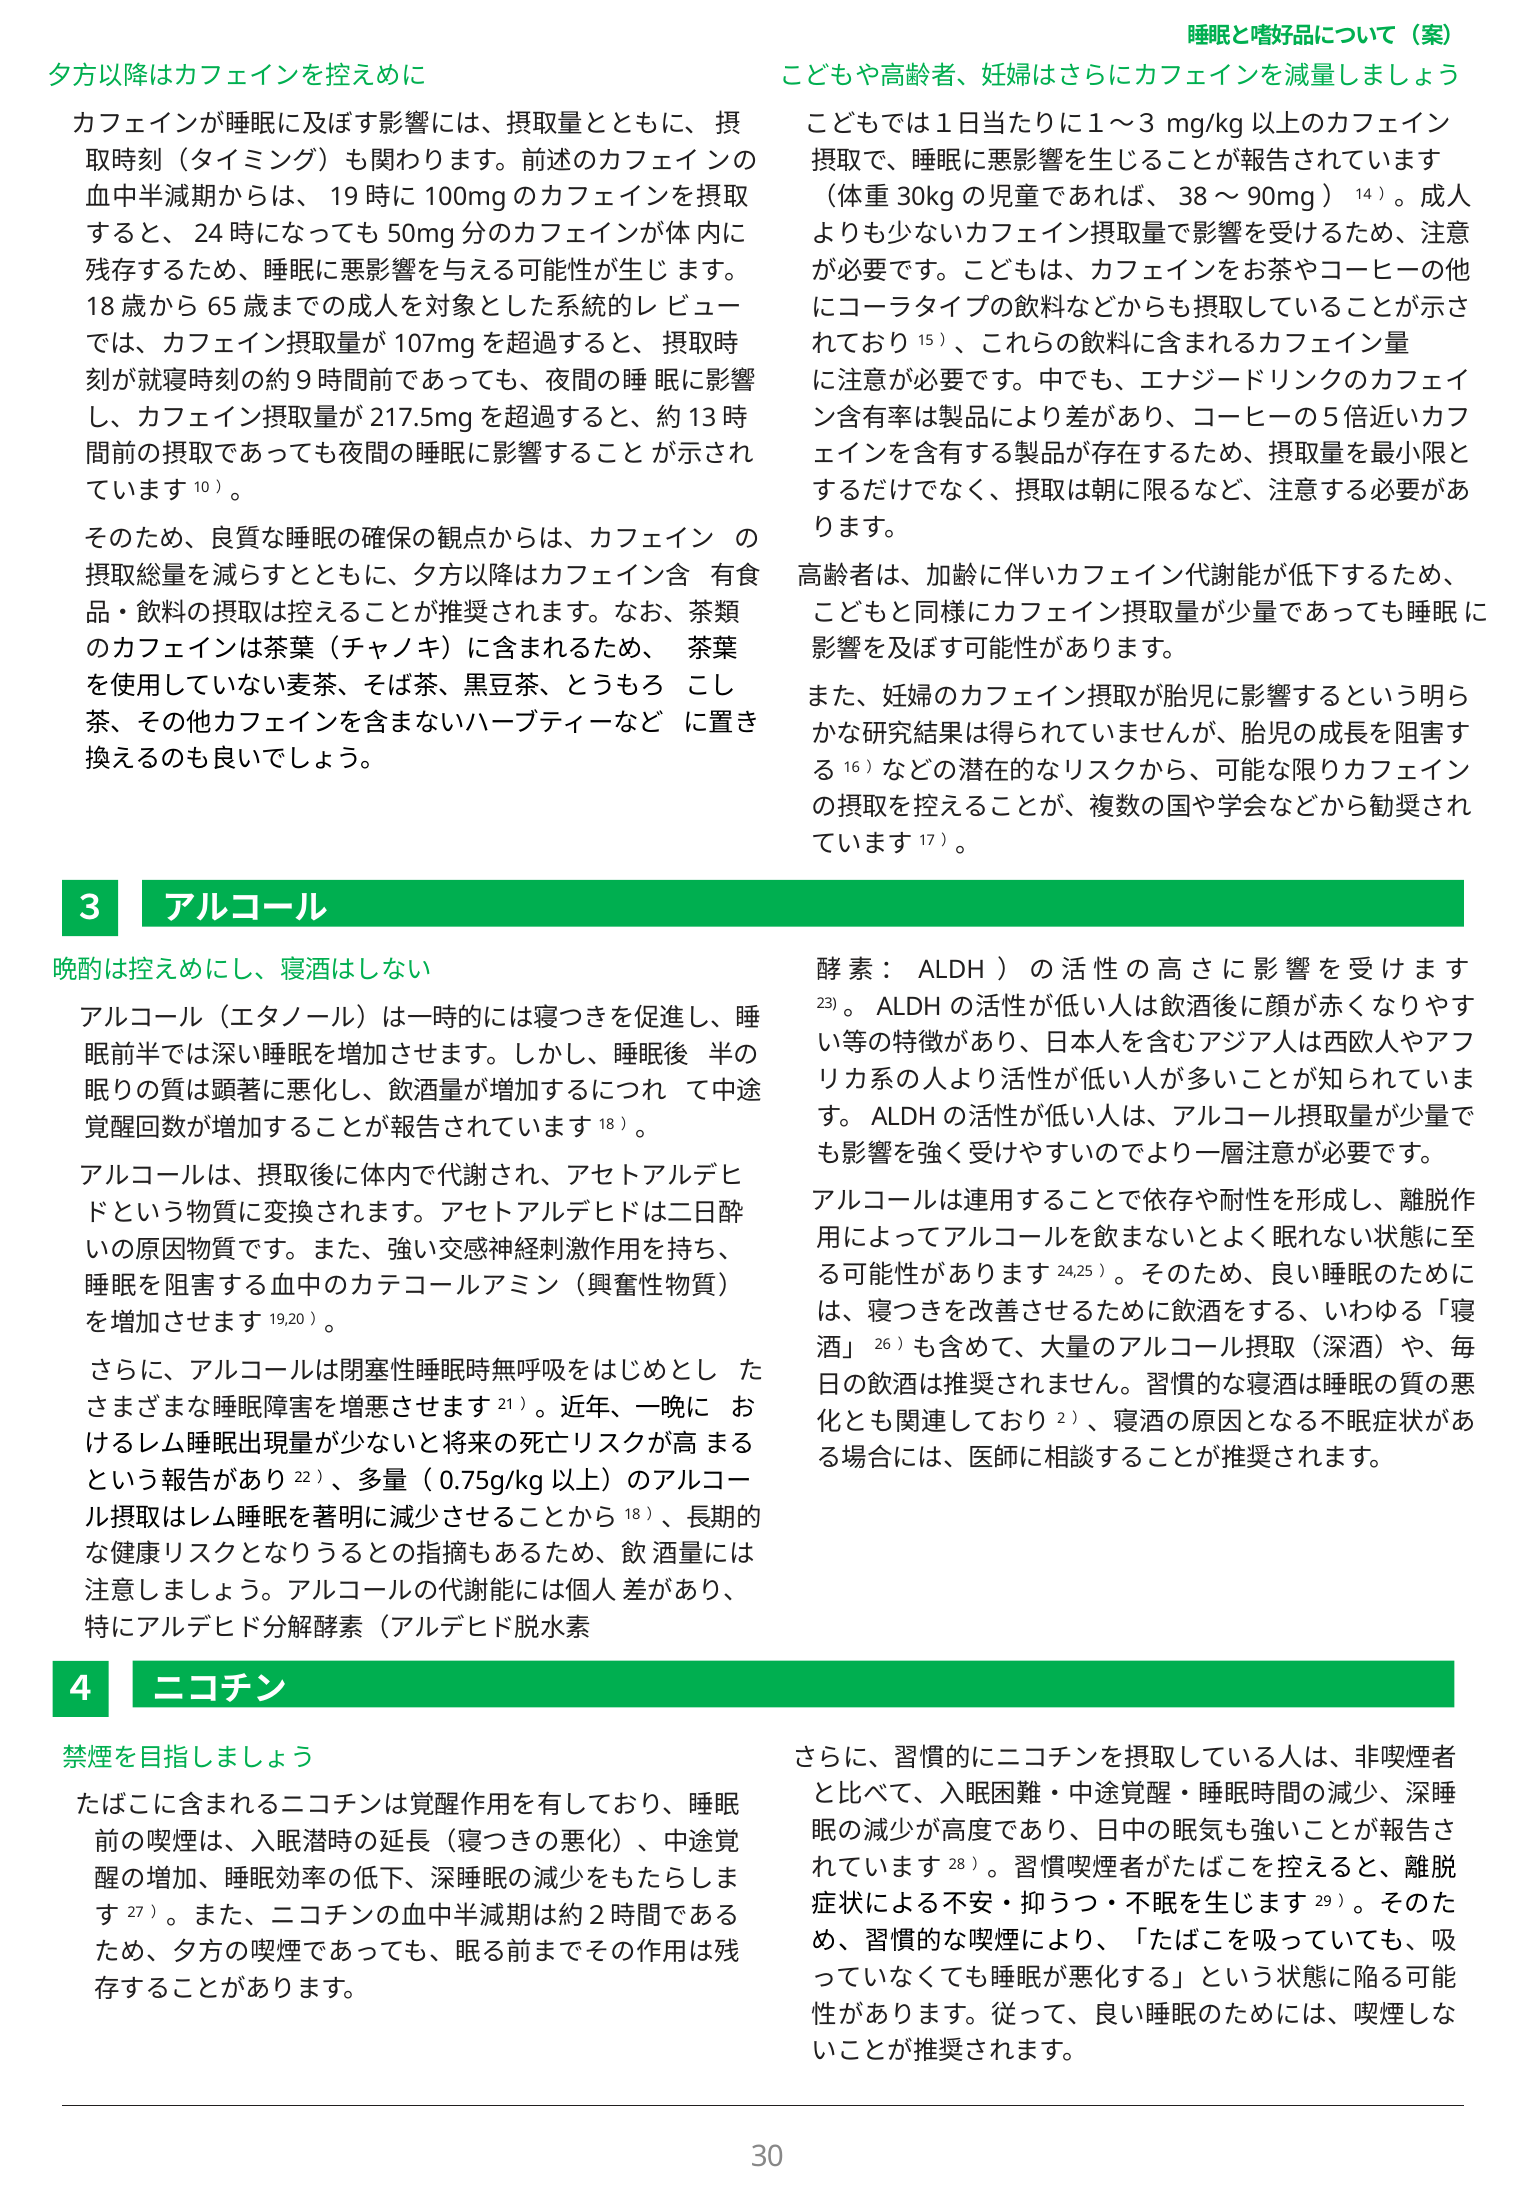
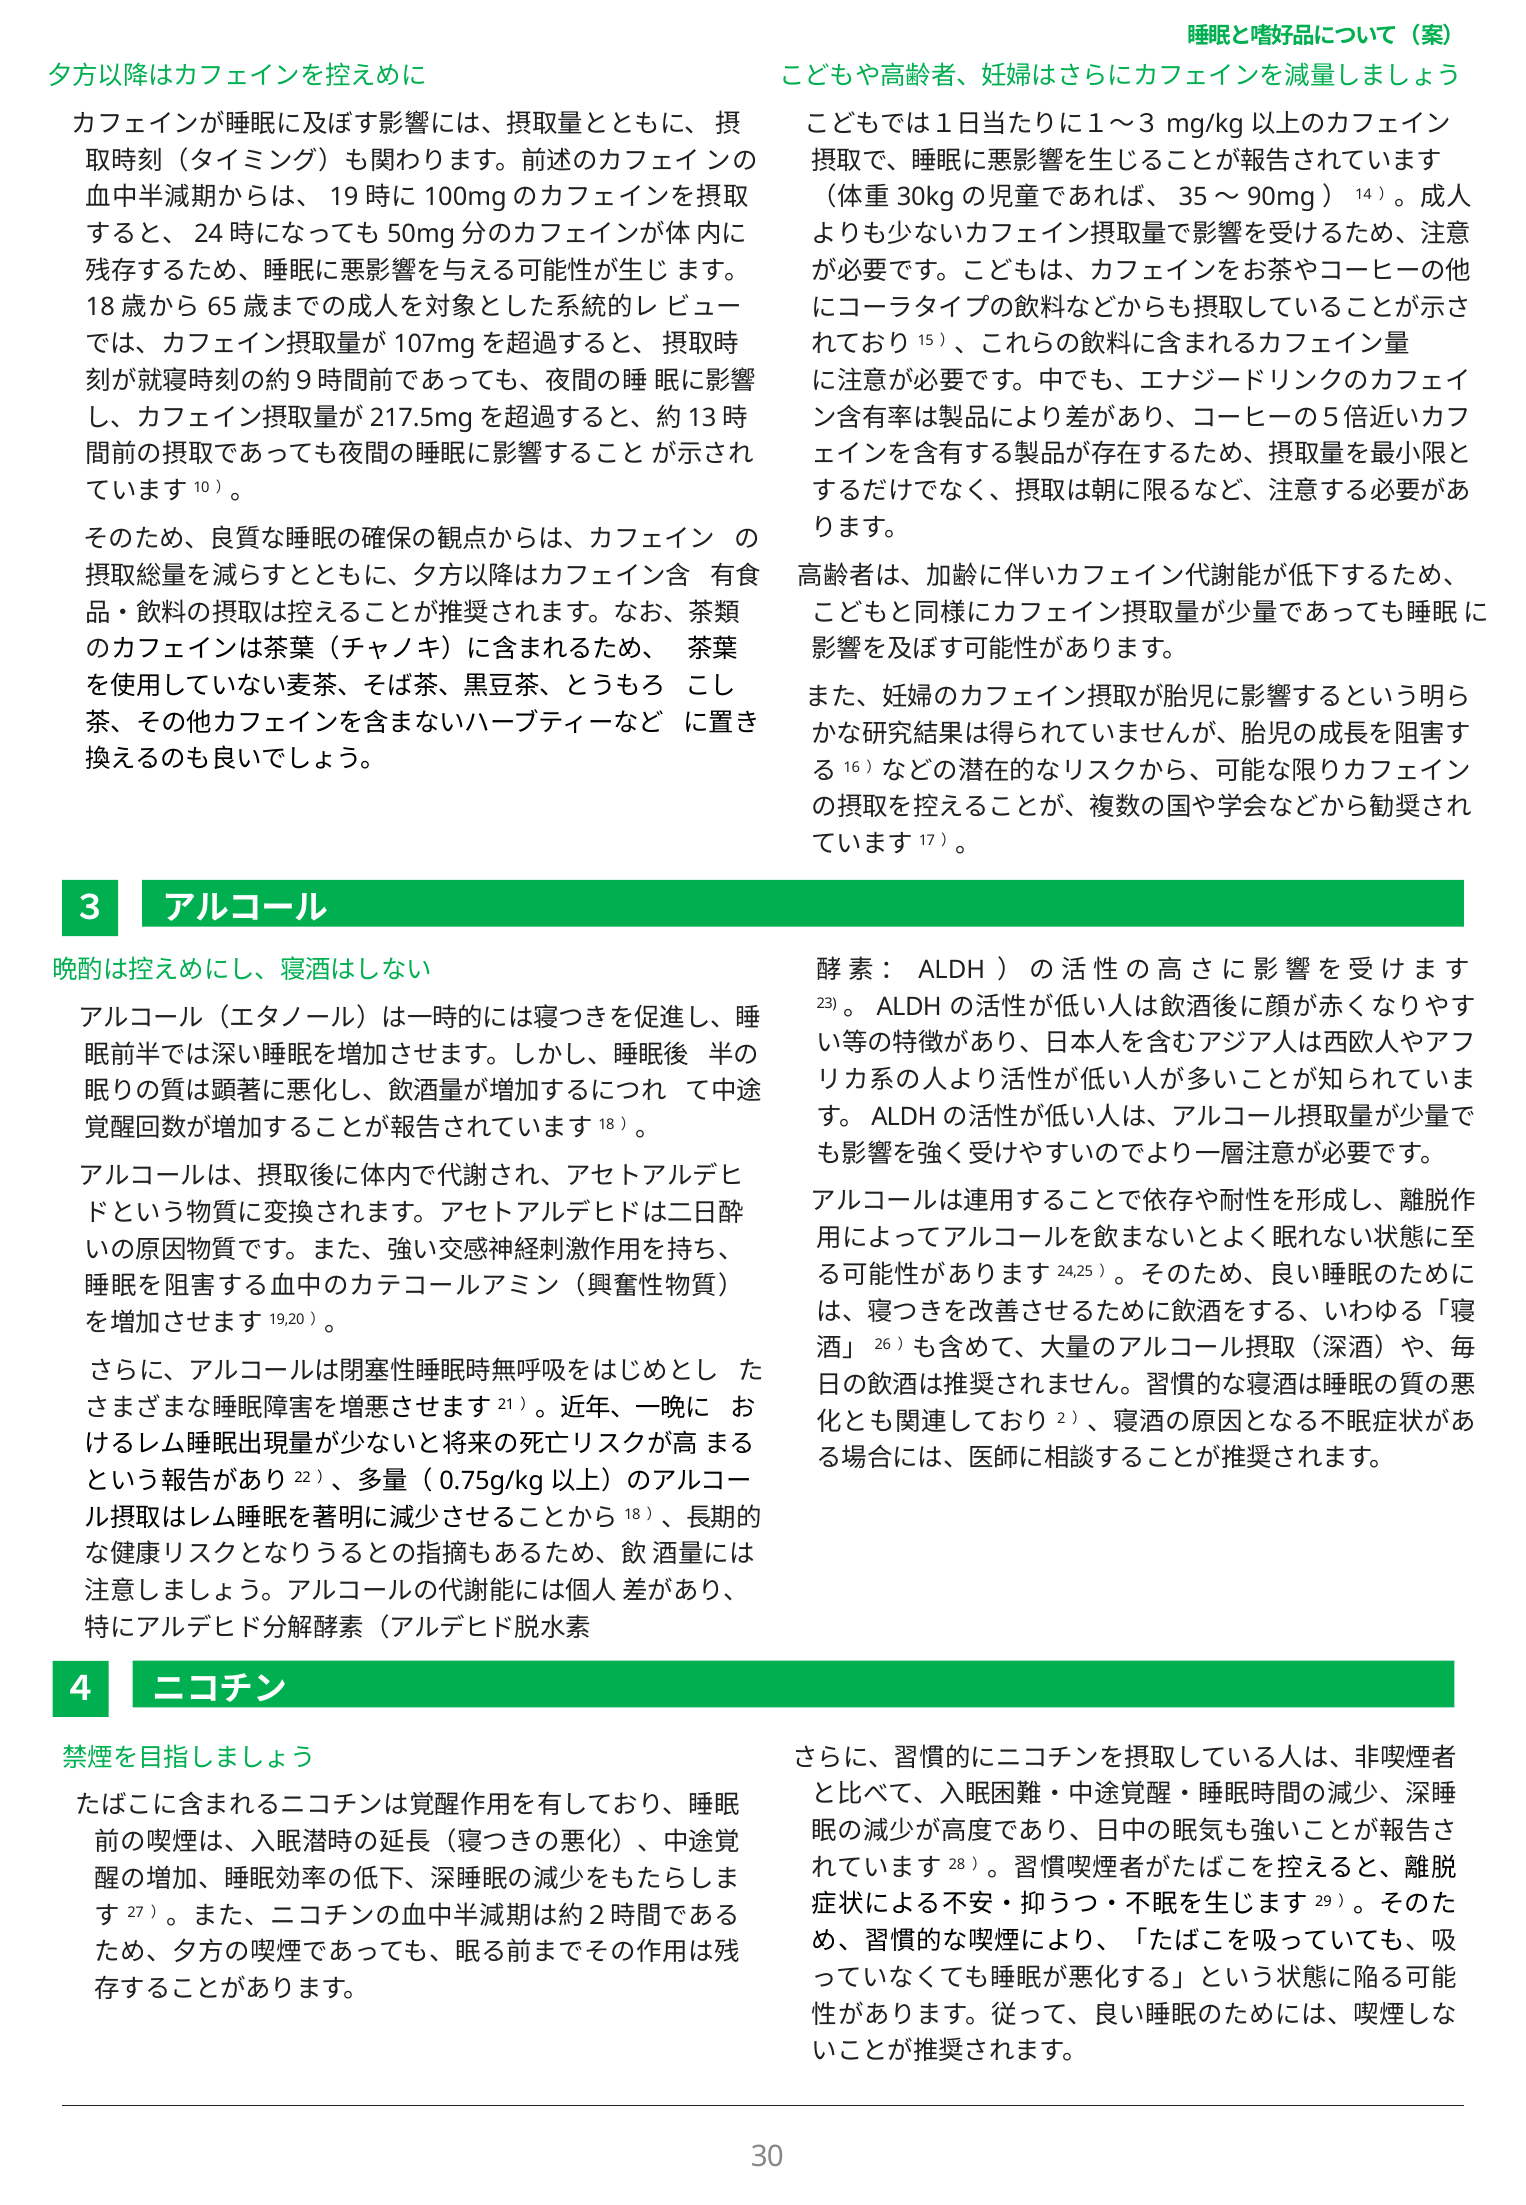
38: 38 -> 35 (1193, 197)
